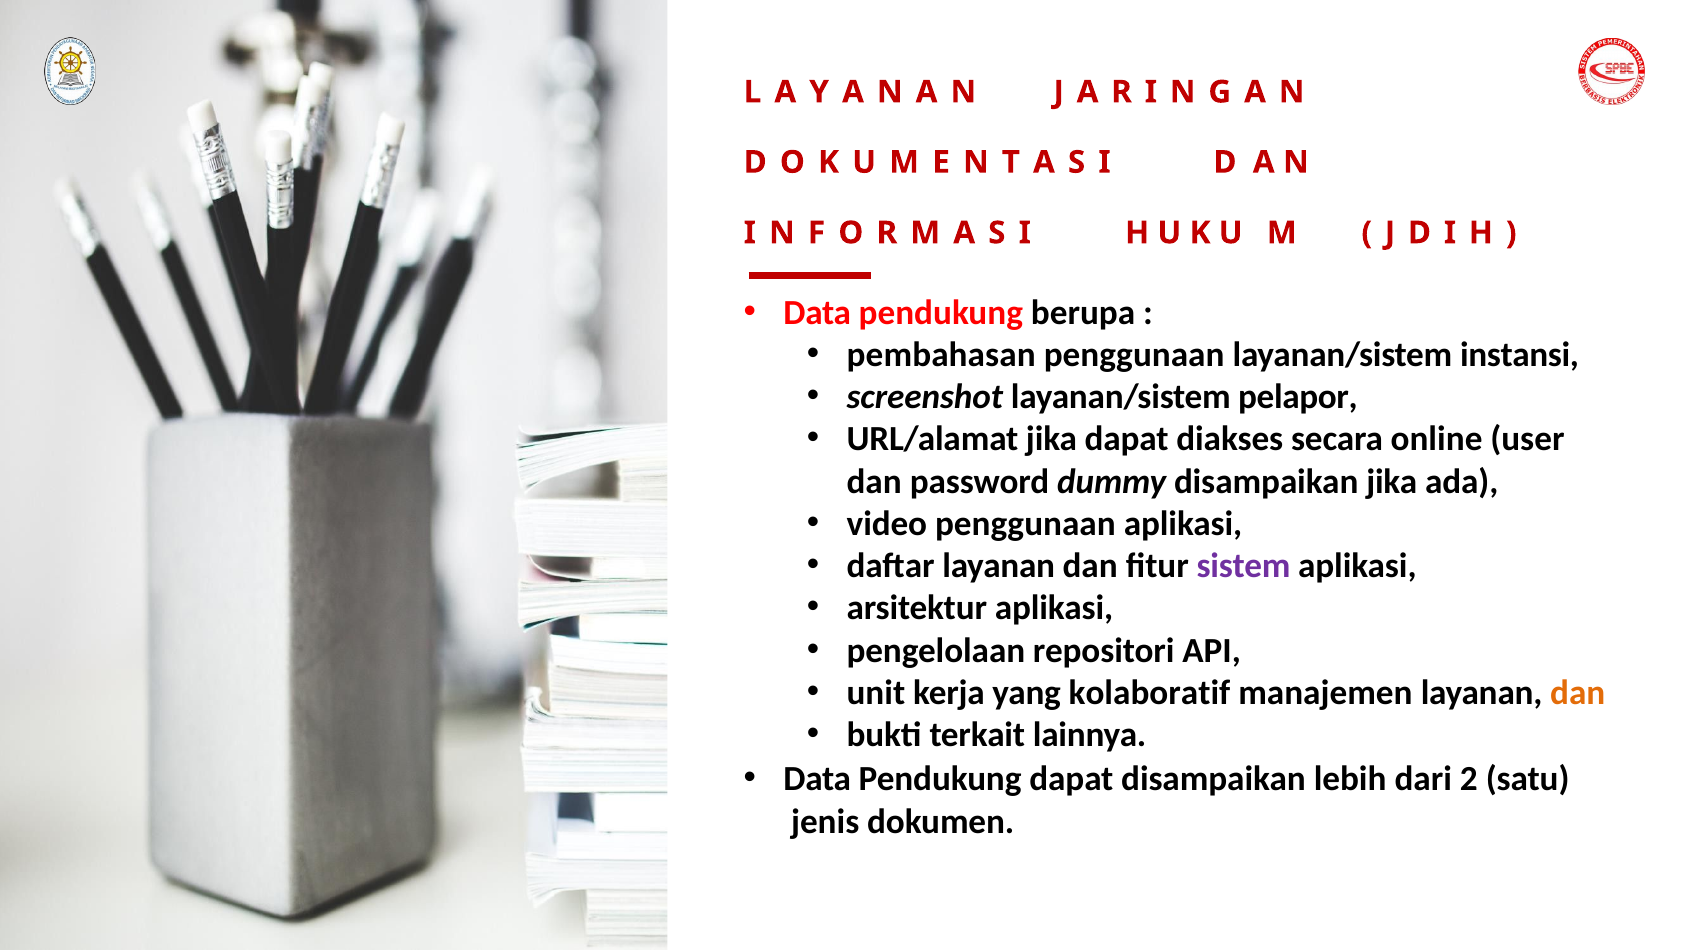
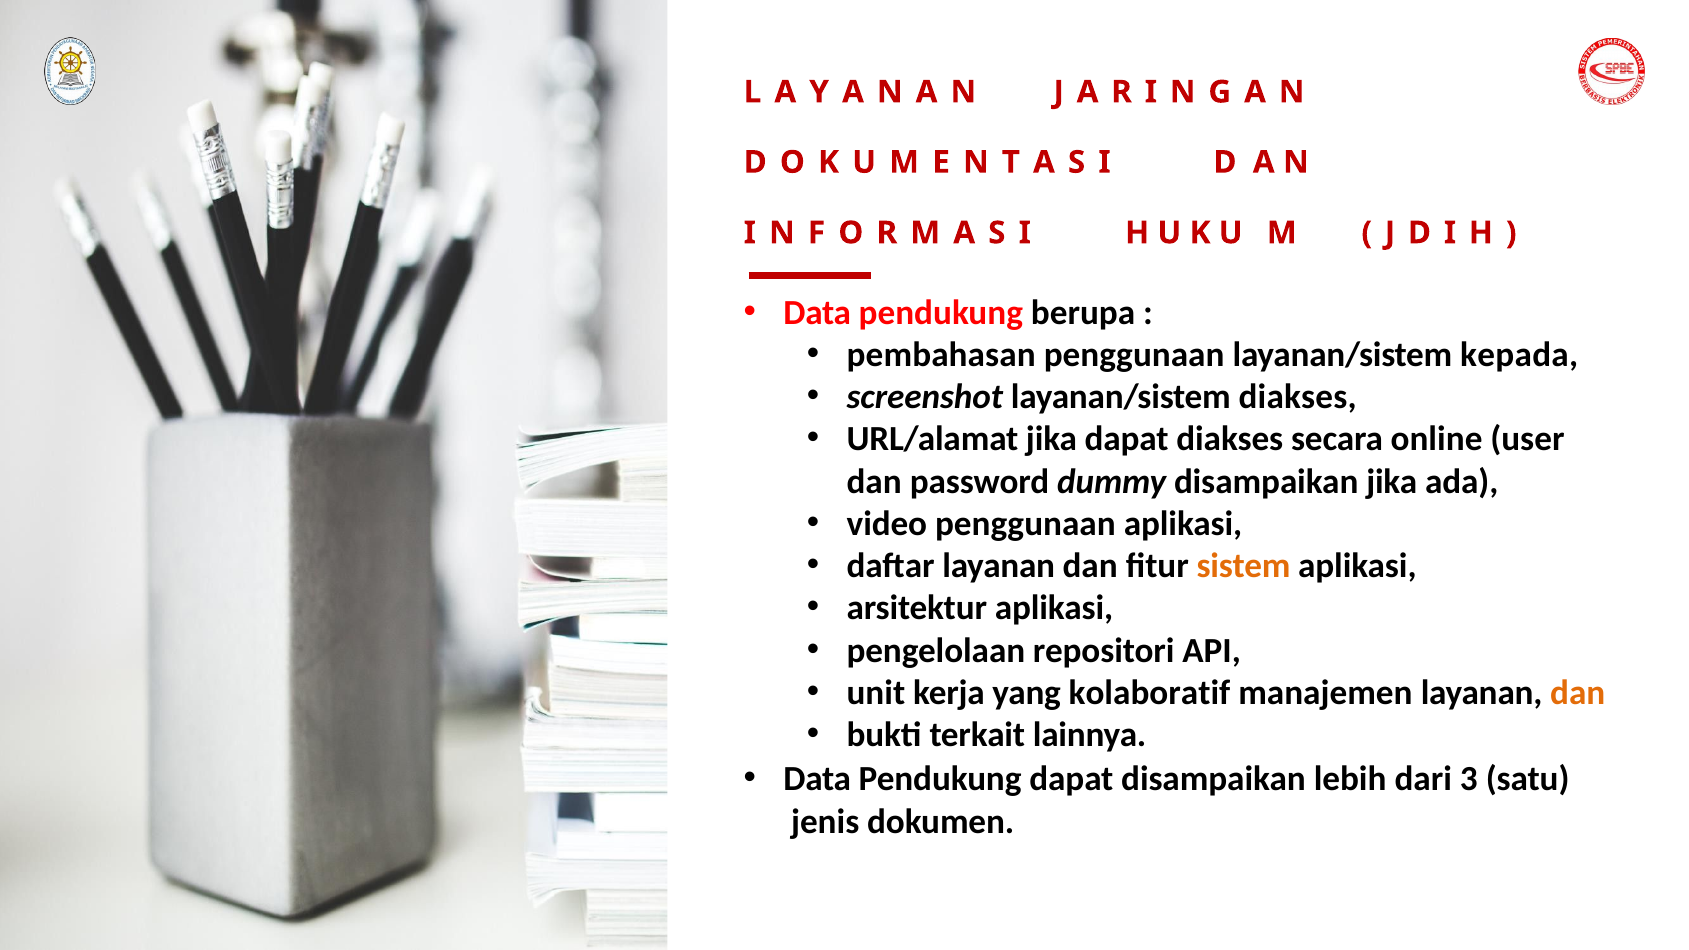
instansi: instansi -> kepada (1519, 355)
layanan/sistem pelapor: pelapor -> diakses (1298, 397)
sistem colour: purple -> orange (1244, 566)
2: 2 -> 3 (1469, 779)
